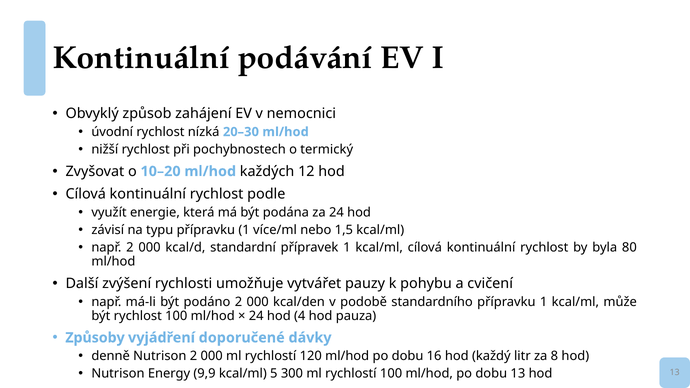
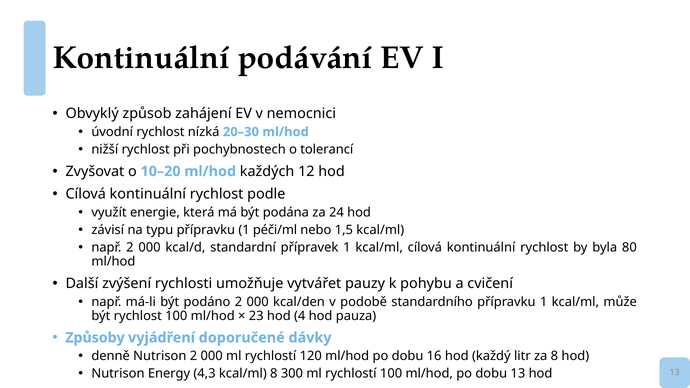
termický: termický -> tolerancí (327, 149)
více/ml: více/ml -> péči/ml (275, 230)
24: 24 -> 23 (256, 316)
9,9: 9,9 -> 4,3 (205, 374)
kcal/ml 5: 5 -> 8 (274, 374)
